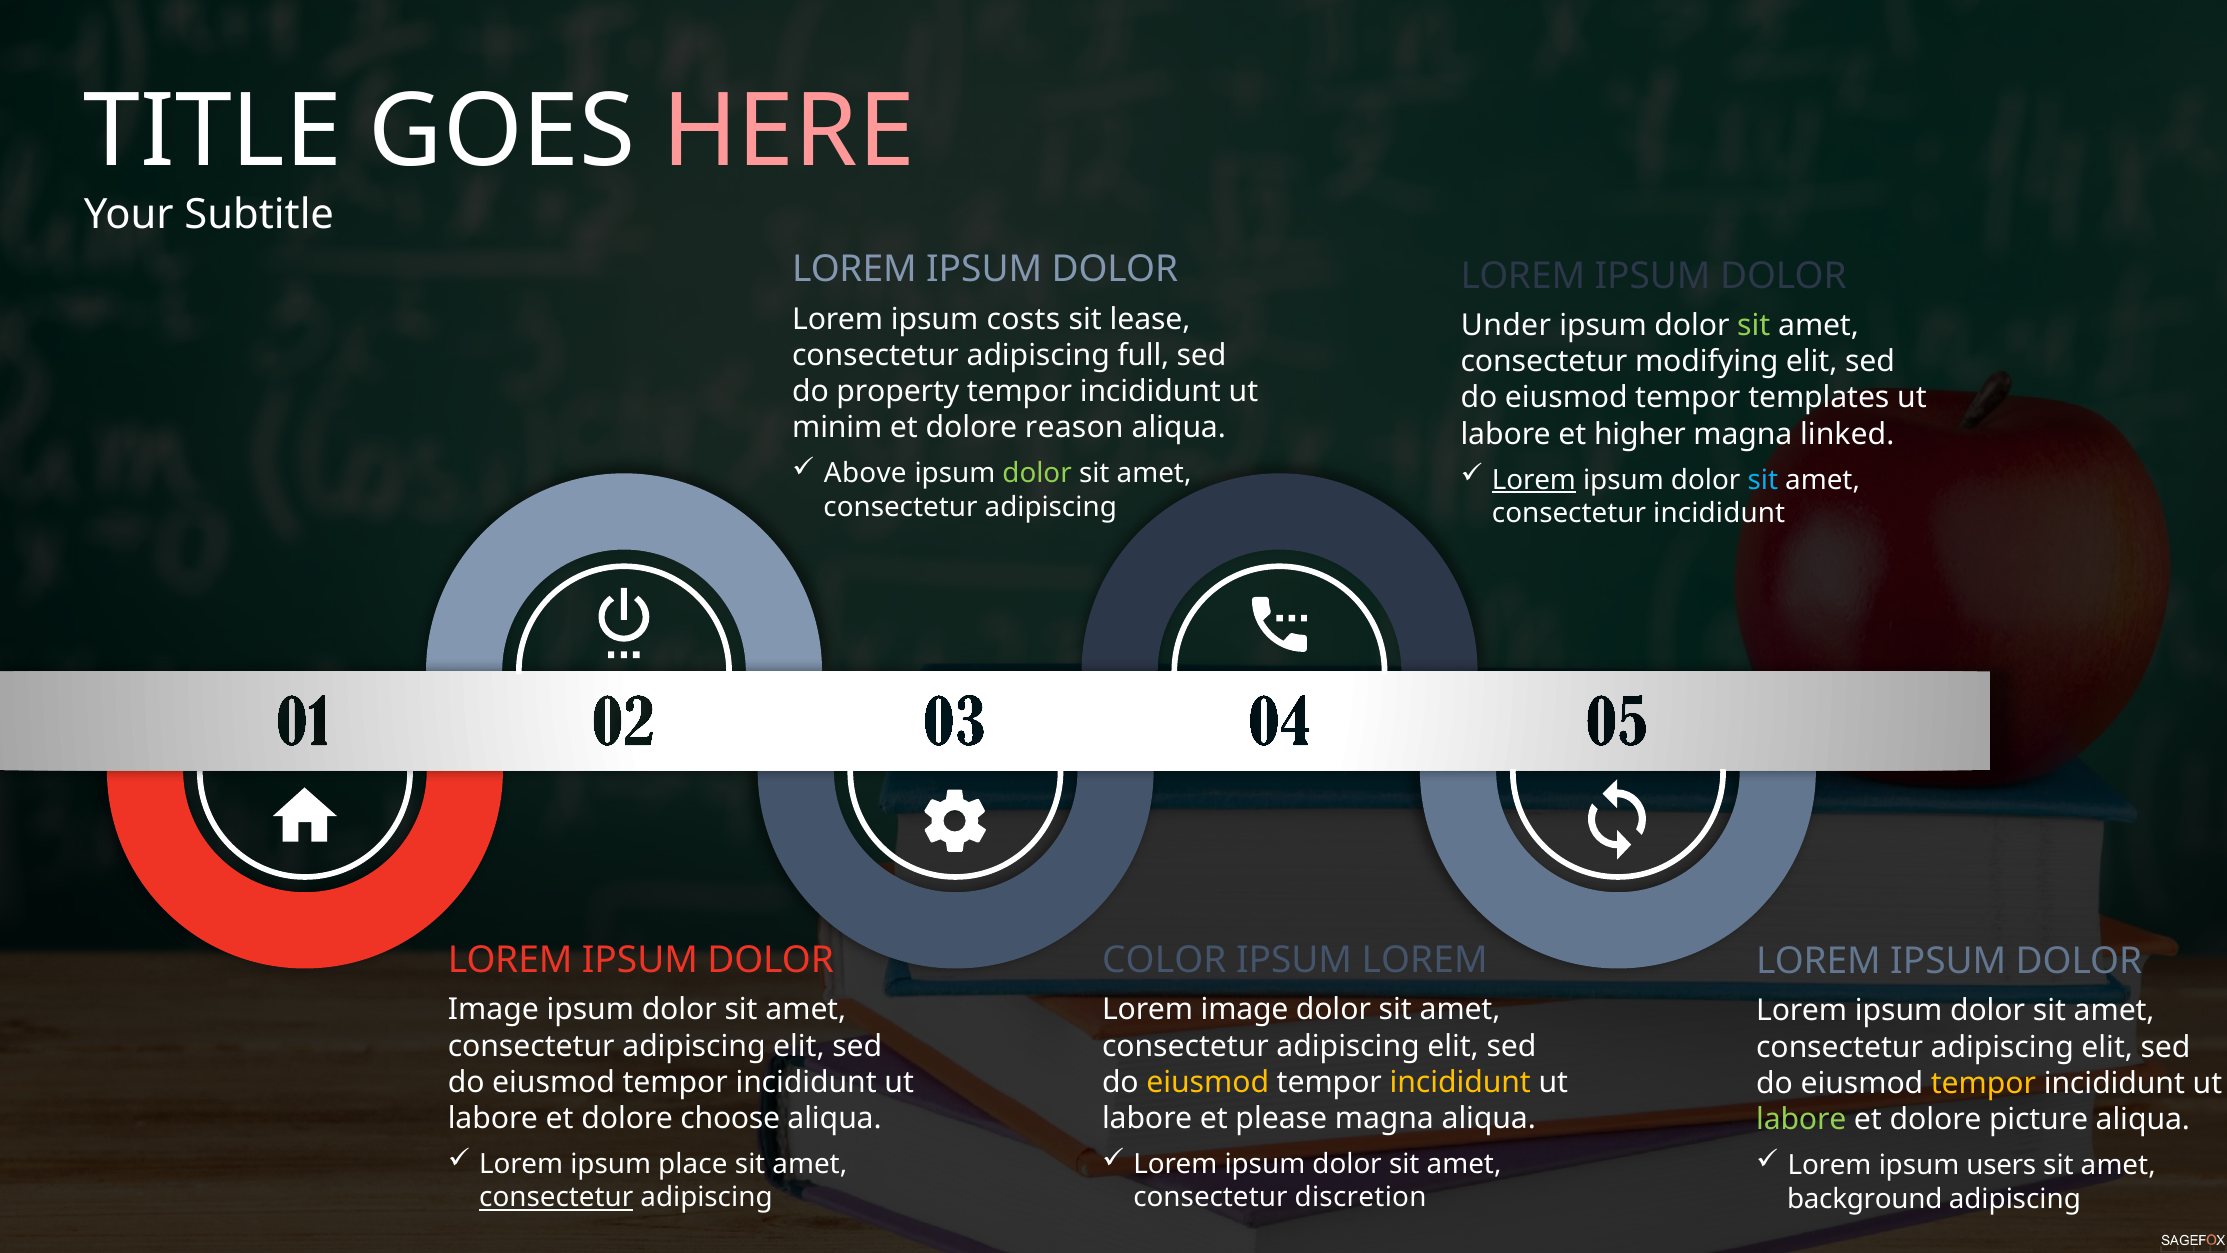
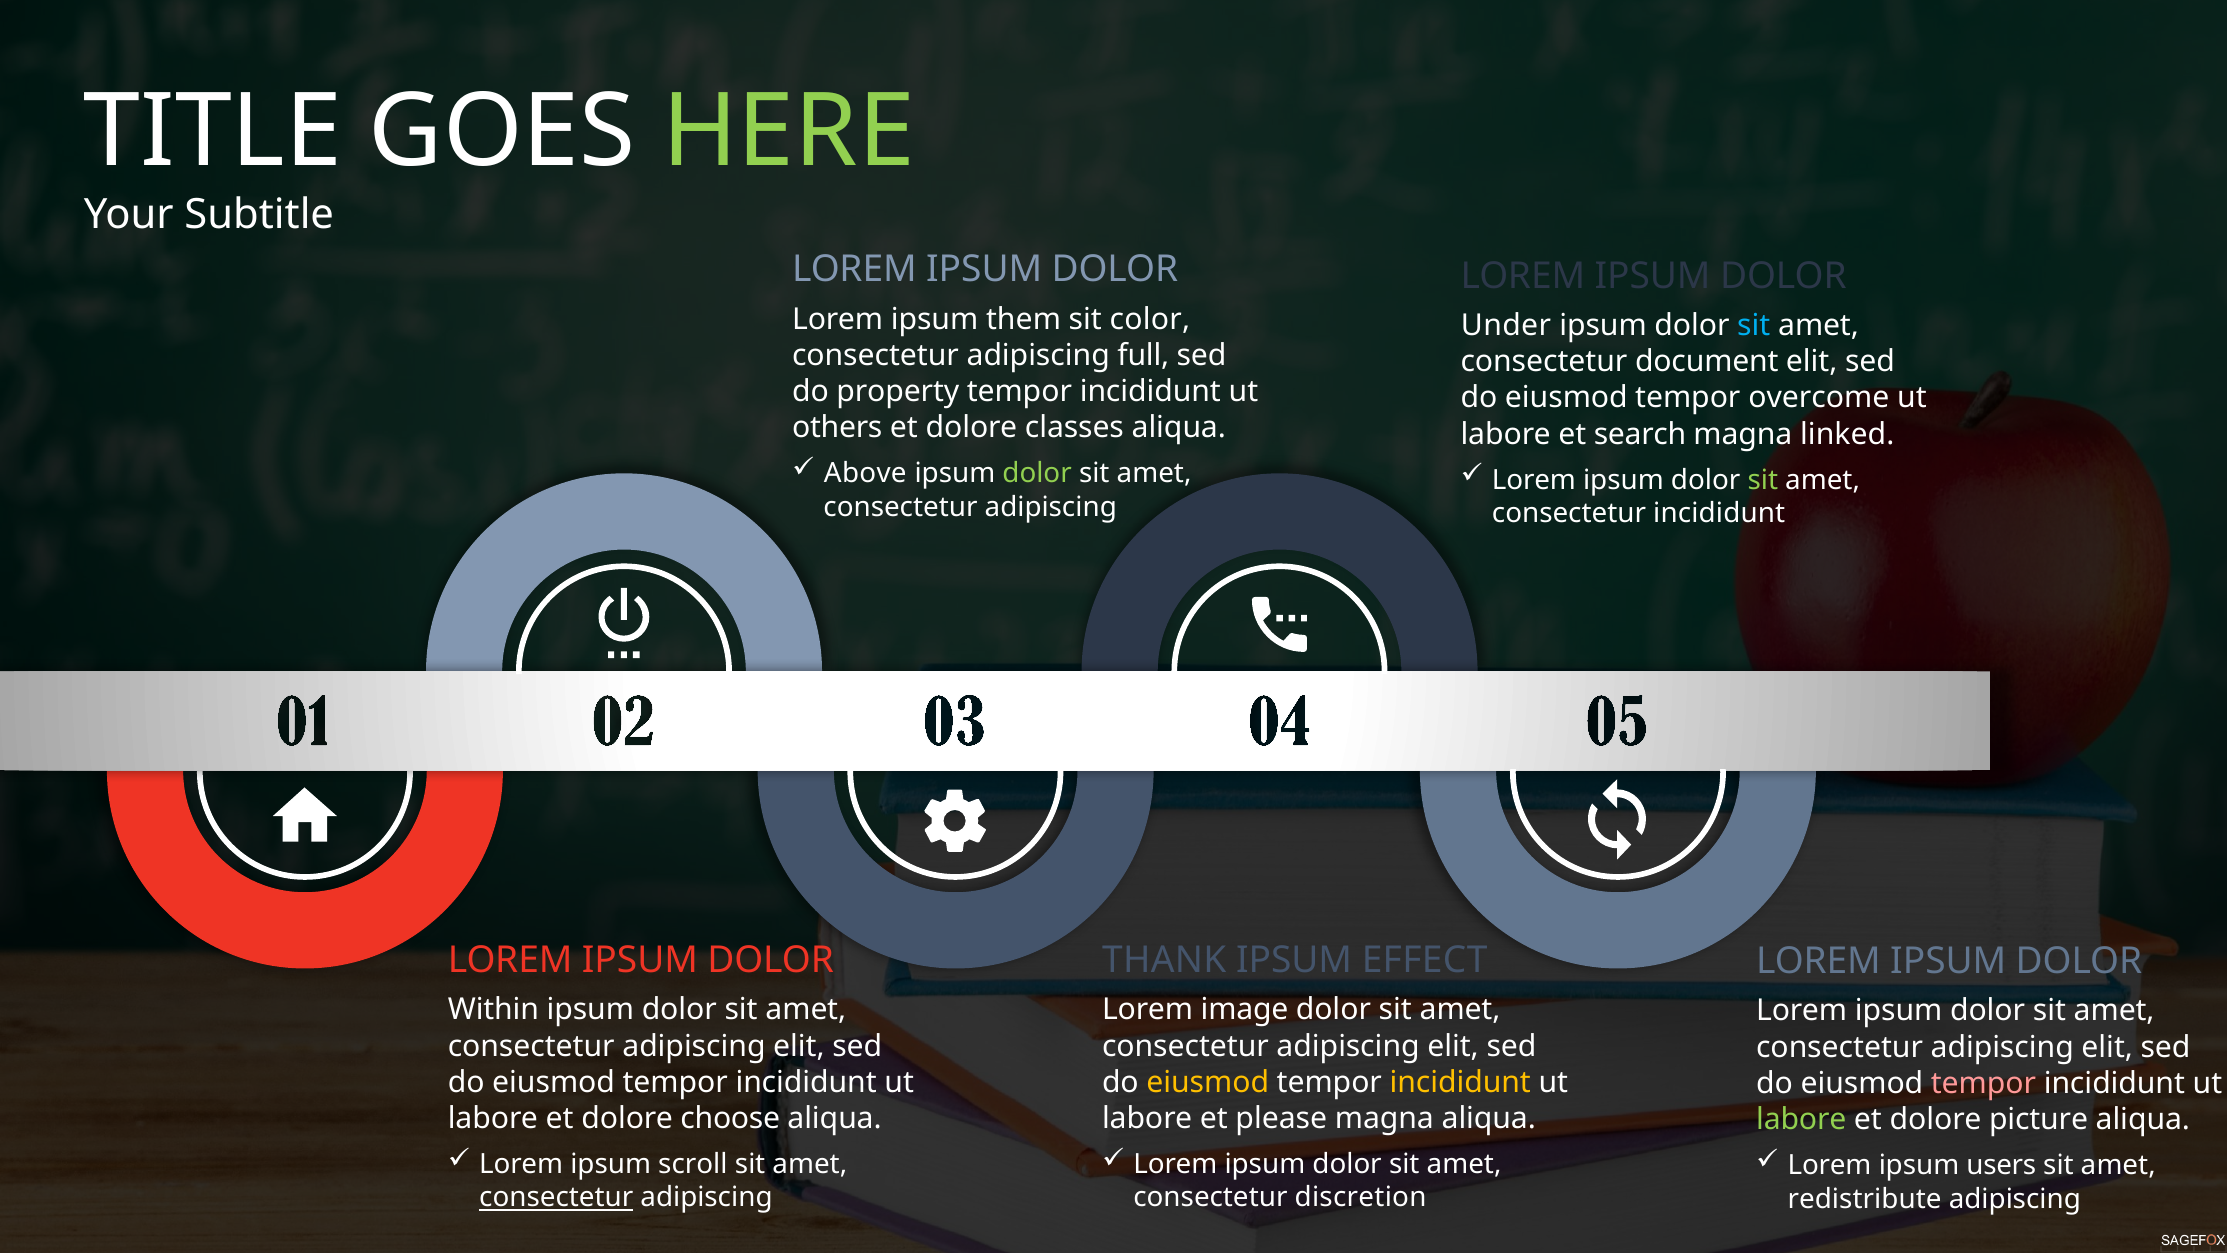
HERE colour: pink -> light green (789, 132)
costs: costs -> them (1024, 319)
lease: lease -> color (1150, 319)
sit colour: light green -> light blue (1754, 325)
modifying: modifying -> document (1707, 362)
templates: templates -> overcome (1819, 398)
minim: minim -> others (837, 428)
reason: reason -> classes (1074, 428)
higher: higher -> search (1640, 434)
Lorem underline: present -> none (1534, 480)
sit colour: light blue -> light green (1763, 480)
COLOR: COLOR -> THANK (1164, 960)
IPSUM LOREM: LOREM -> EFFECT (1425, 960)
Image: Image -> Within (493, 1010)
tempor colour: yellow -> pink (1983, 1083)
place: place -> scroll (693, 1164)
background: background -> redistribute (1865, 1199)
